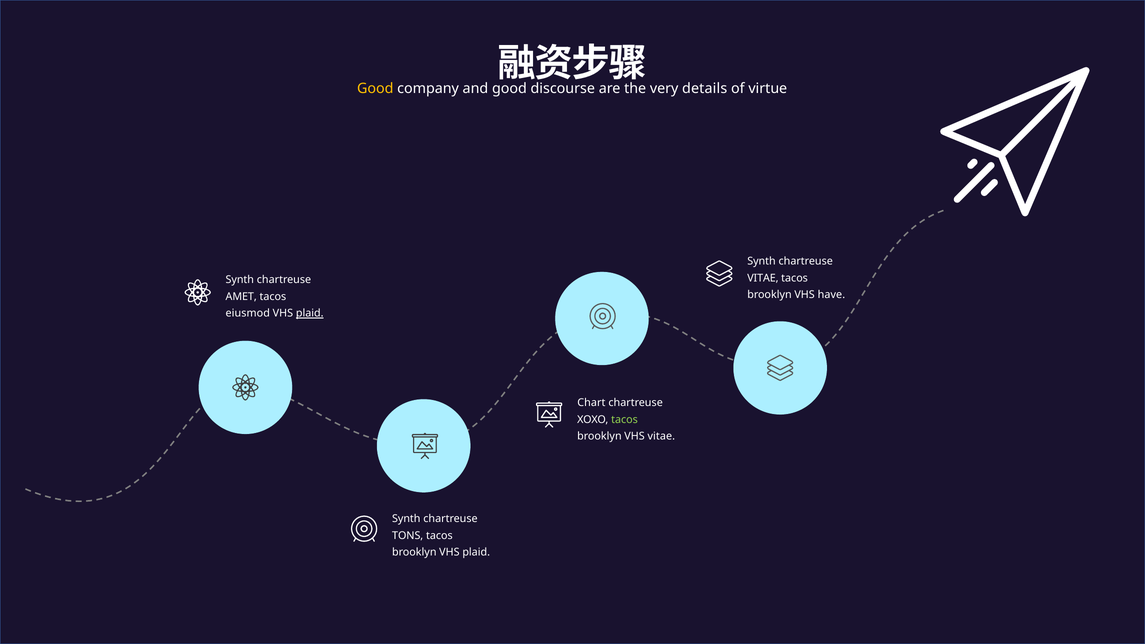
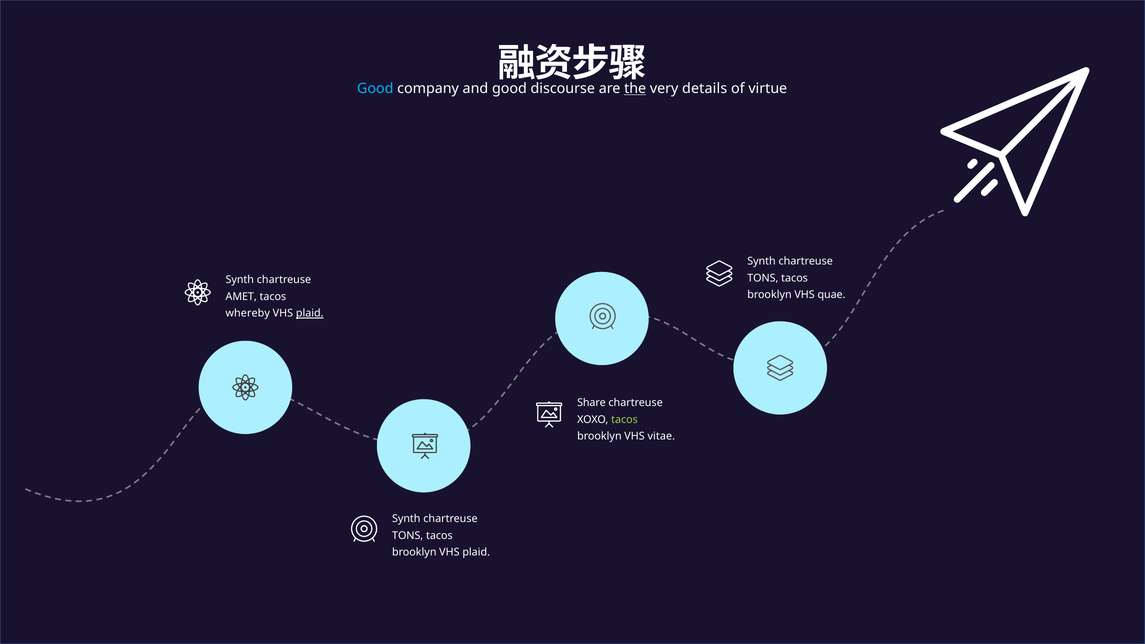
Good colour: yellow -> light blue (375, 89)
the underline: none -> present (635, 89)
VITAE: VITAE -> TONS (763, 278)
have: have -> quae (831, 295)
eiusmod: eiusmod -> whereby (248, 313)
Chart: Chart -> Share (591, 403)
